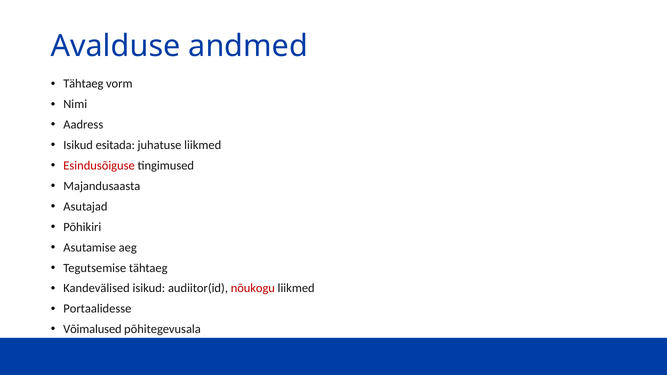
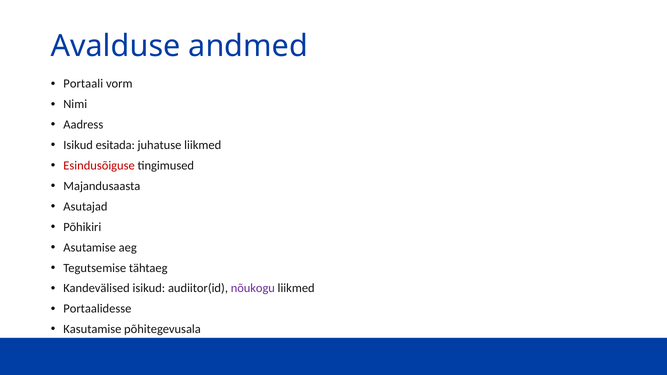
Tähtaeg: Tähtaeg -> Portaali (83, 84)
nõukogu colour: red -> purple (253, 288)
Võimalused: Võimalused -> Kasutamise (92, 329)
